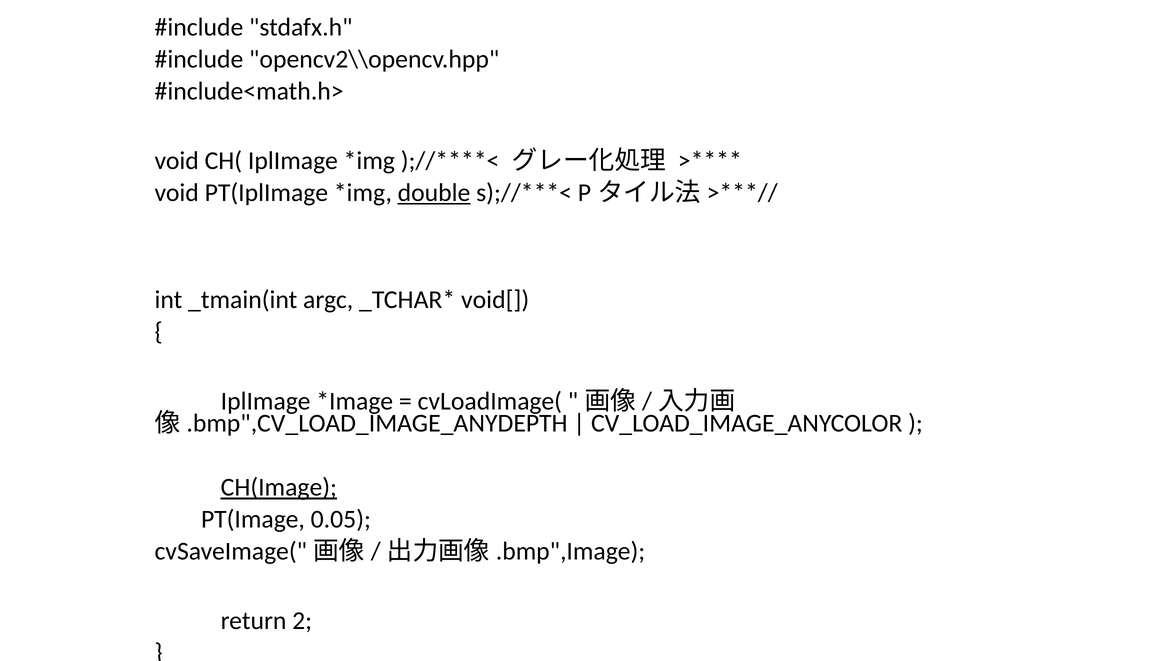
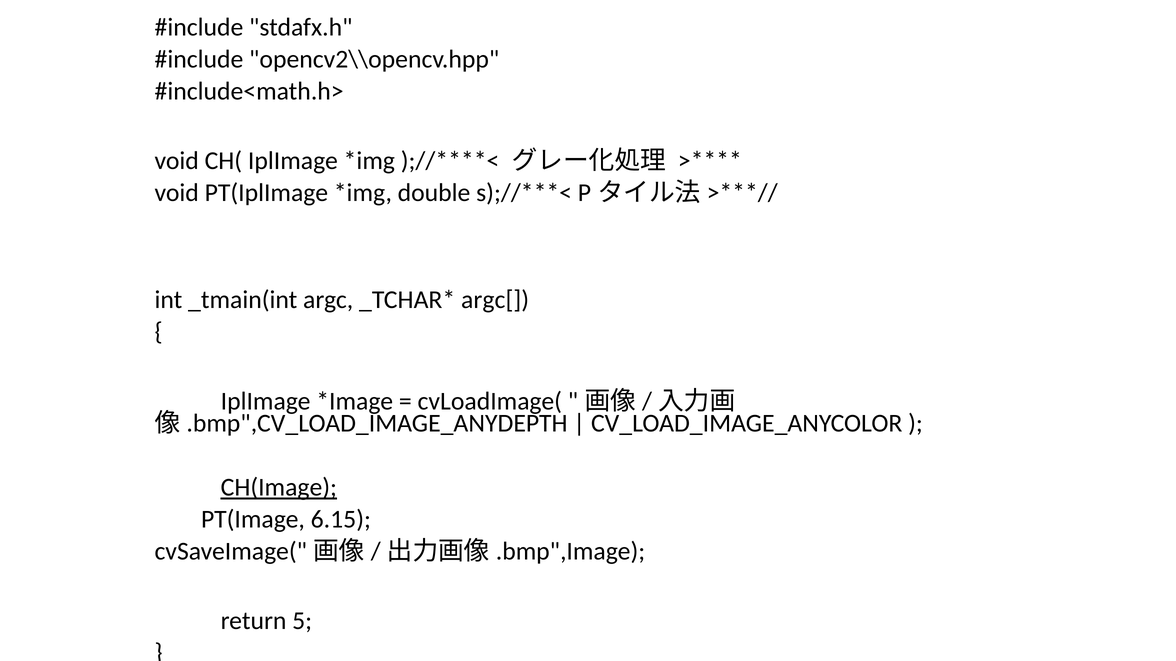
double underline: present -> none (434, 193)
void[: void[ -> argc[ (495, 300)
0.05: 0.05 -> 6.15 (341, 520)
2: 2 -> 5 (302, 621)
